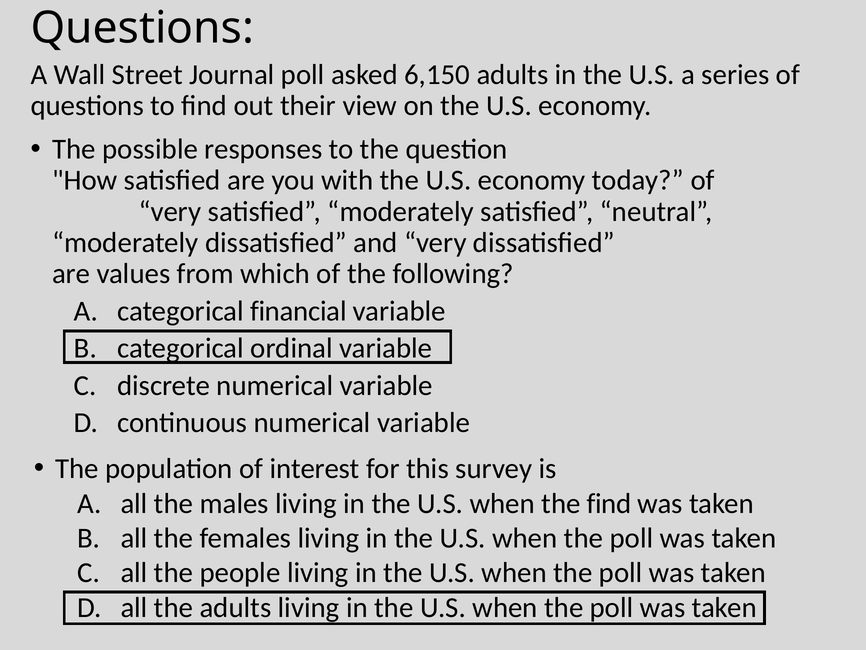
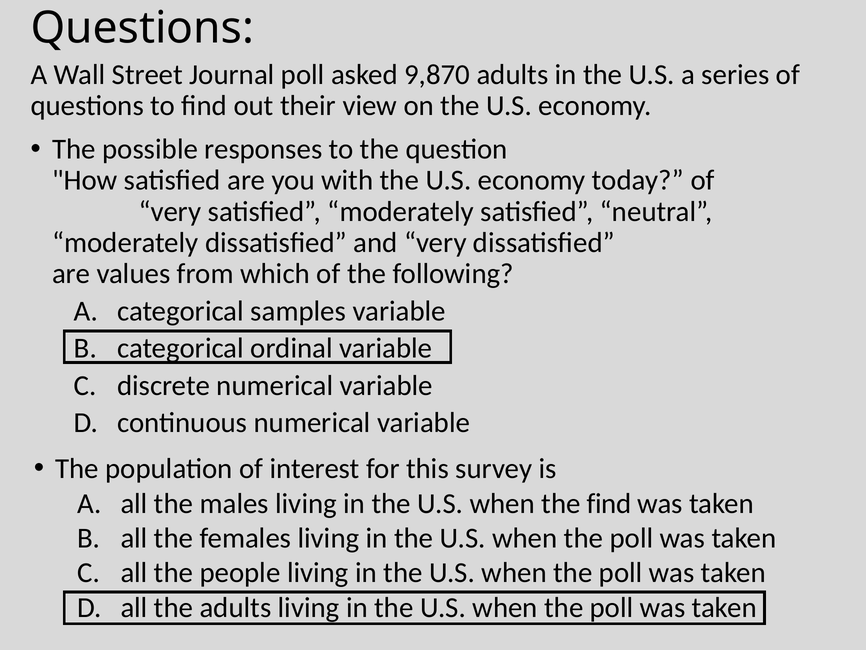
6,150: 6,150 -> 9,870 (437, 75)
financial: financial -> samples (298, 311)
